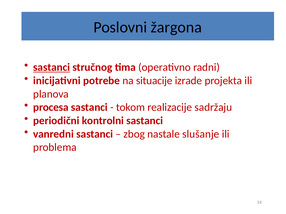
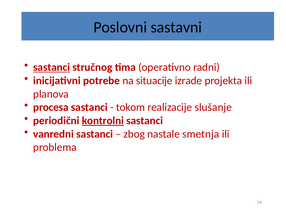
žargona: žargona -> sastavni (176, 27)
sadržaju: sadržaju -> slušanje (213, 108)
kontrolni underline: none -> present (103, 121)
slušanje: slušanje -> smetnja (201, 134)
